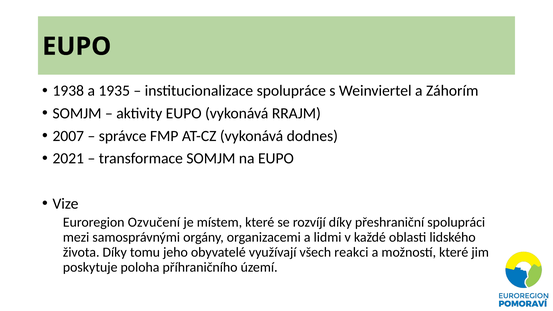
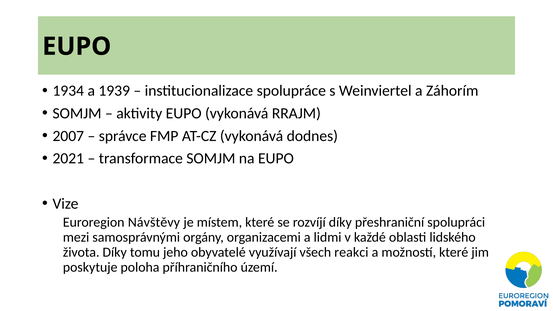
1938: 1938 -> 1934 (68, 91)
1935: 1935 -> 1939 (114, 91)
Ozvučení: Ozvučení -> Návštěvy (154, 222)
